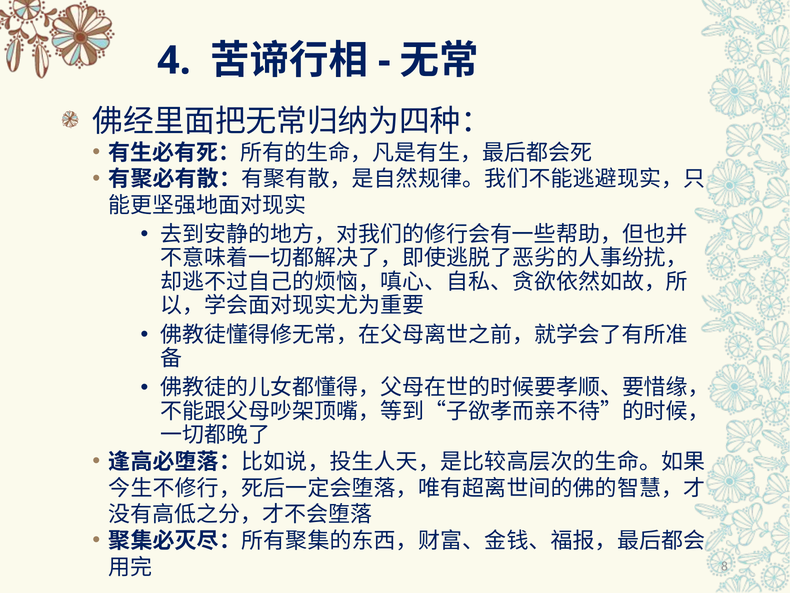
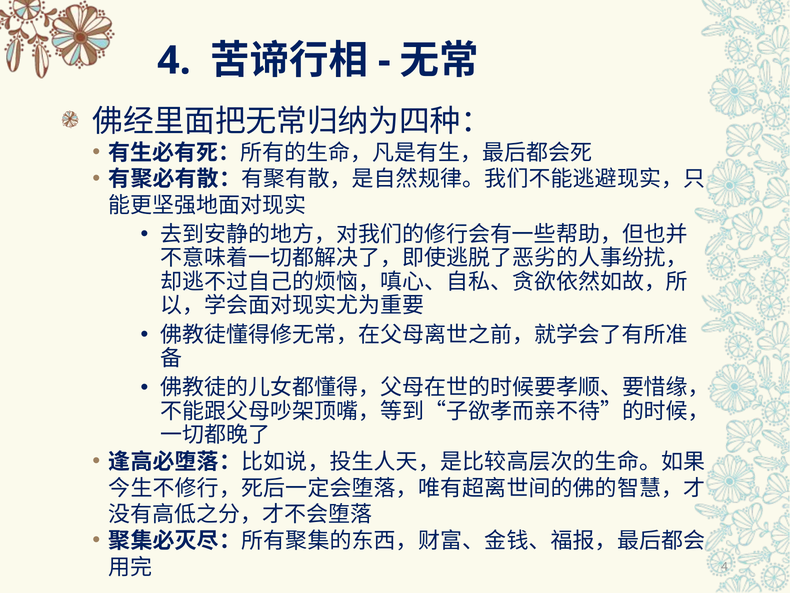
8: 8 -> 4 (725, 566)
